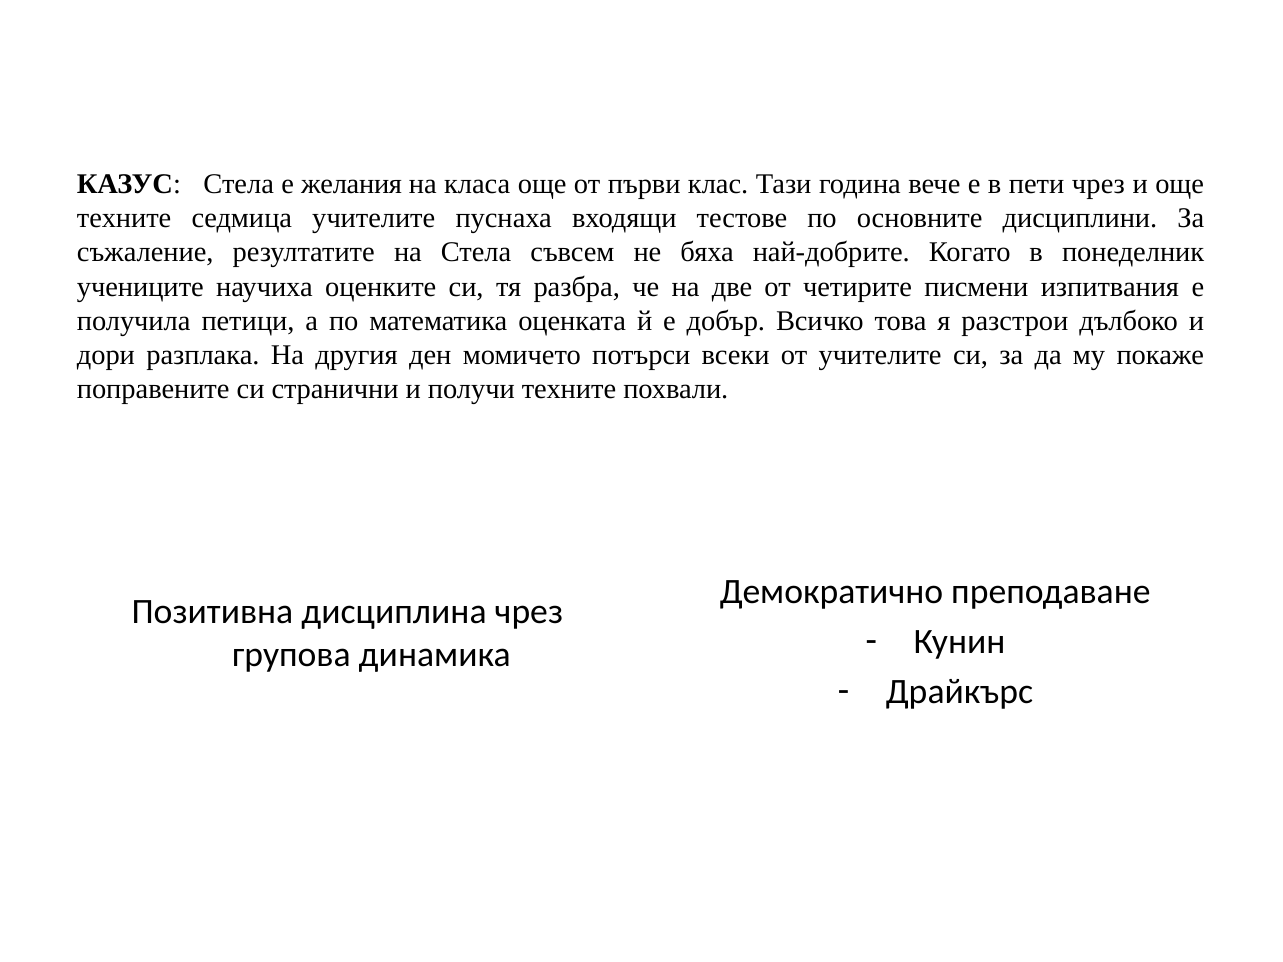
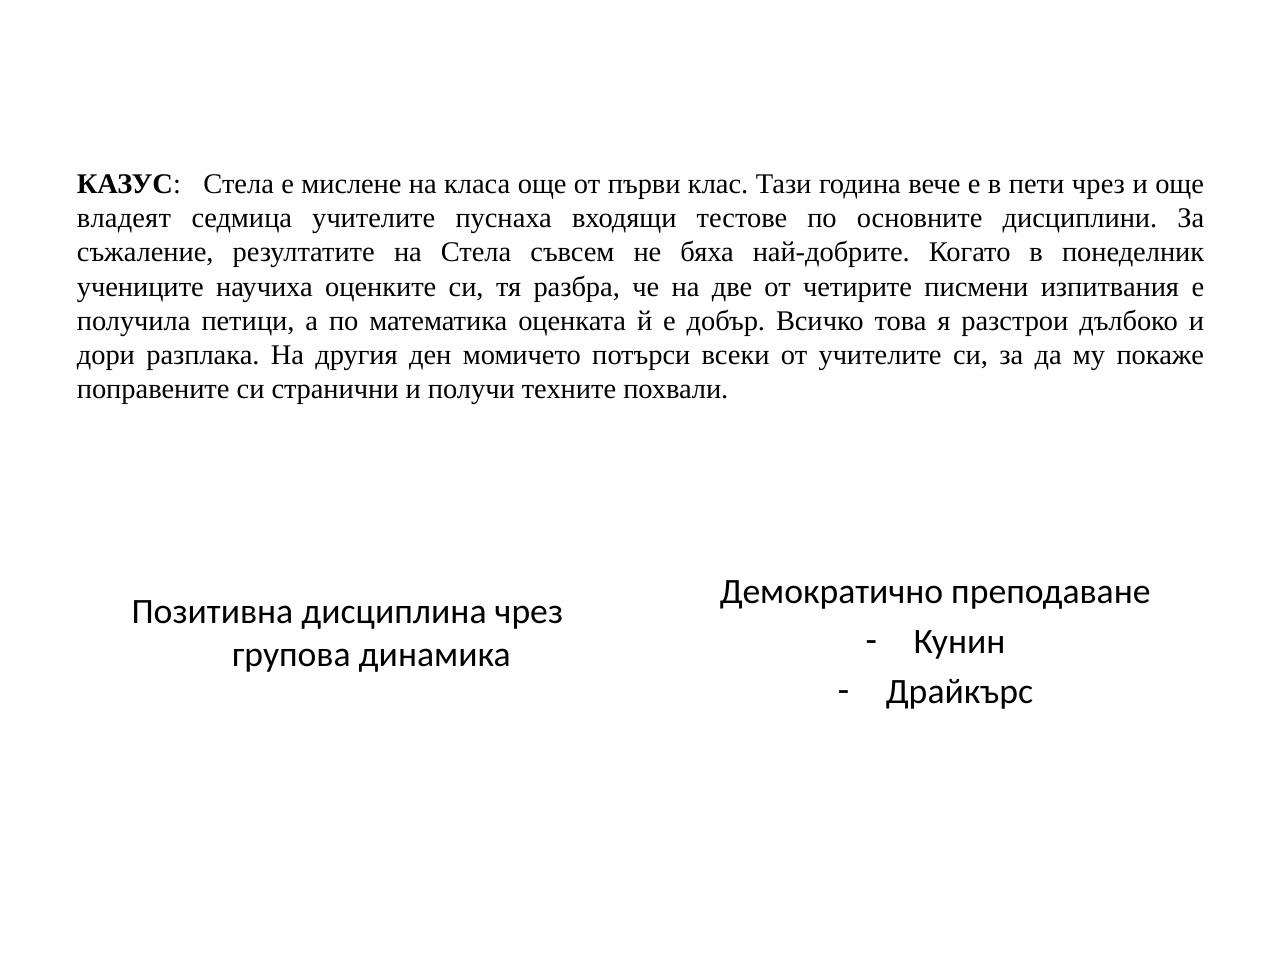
желания: желания -> мислене (351, 184)
техните: техните -> владеят (124, 219)
